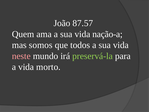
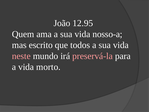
87.57: 87.57 -> 12.95 (83, 23)
nação-a: nação-a -> nosso-a (107, 34)
somos: somos -> escrito (41, 45)
preservá-la colour: light green -> pink (93, 56)
